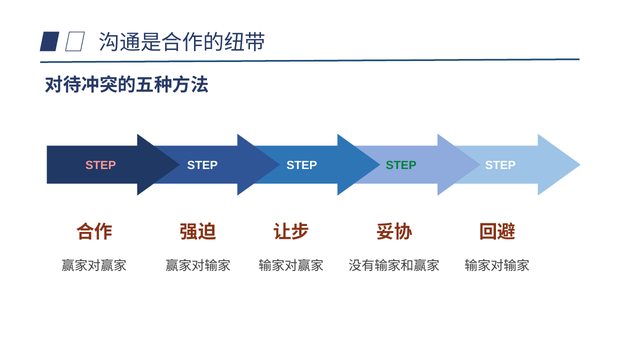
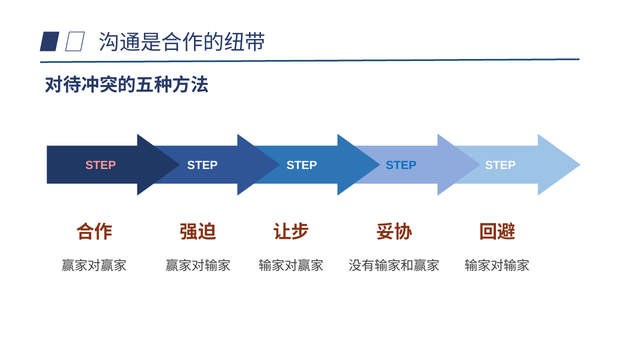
STEP colour: green -> blue (401, 166)
